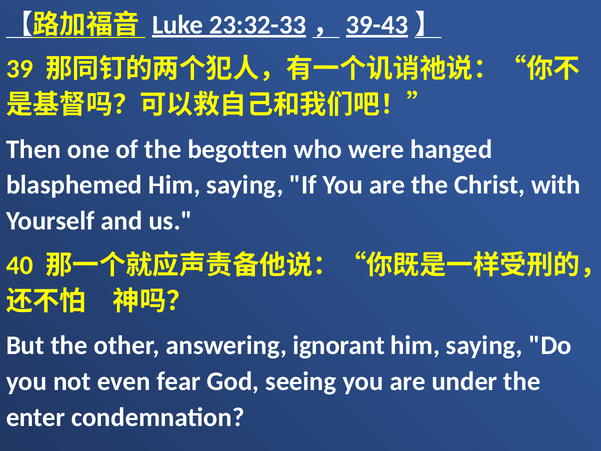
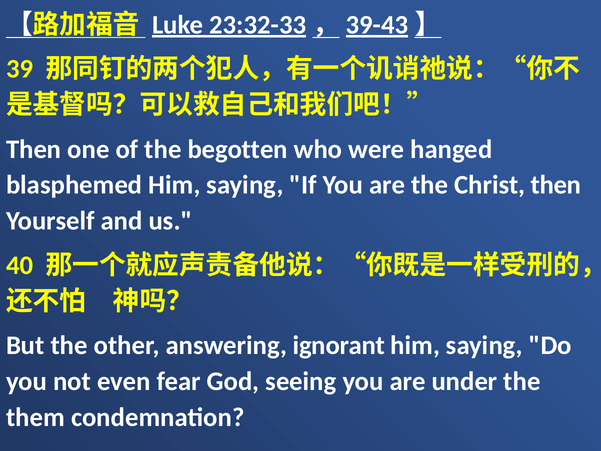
Christ with: with -> then (556, 185)
enter: enter -> them (35, 417)
